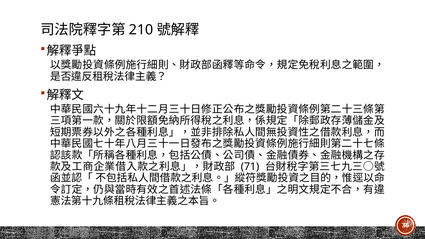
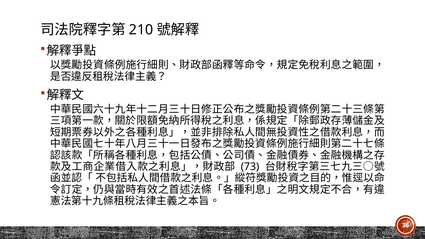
71: 71 -> 73 (250, 167)
